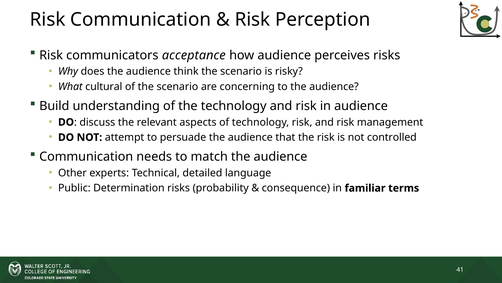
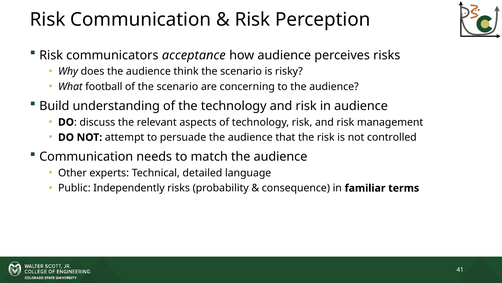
cultural: cultural -> football (104, 87)
Determination: Determination -> Independently (129, 188)
